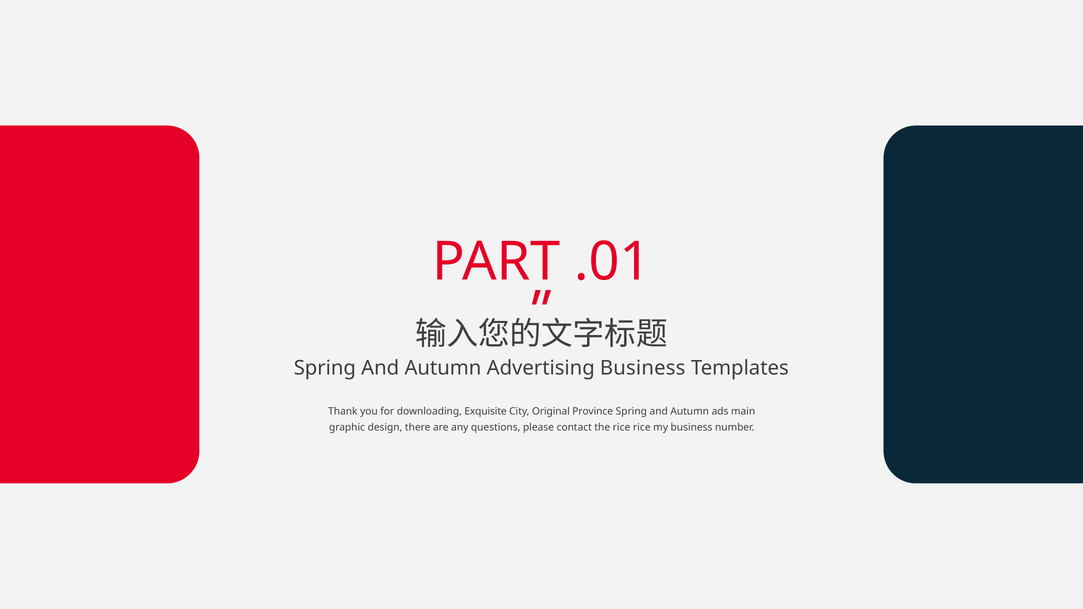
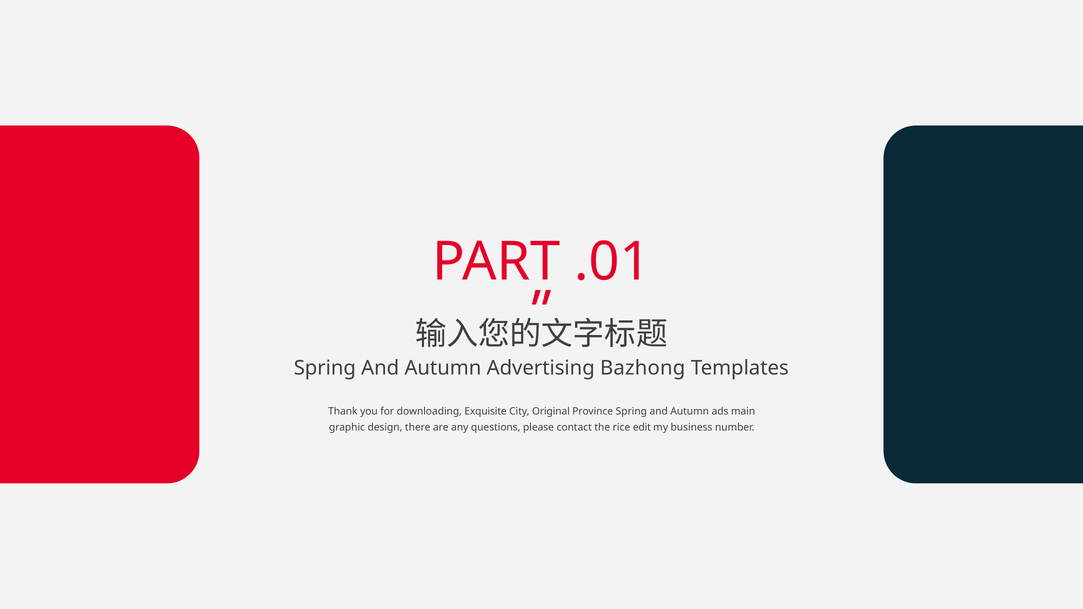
Advertising Business: Business -> Bazhong (643, 368)
rice rice: rice -> edit (642, 428)
